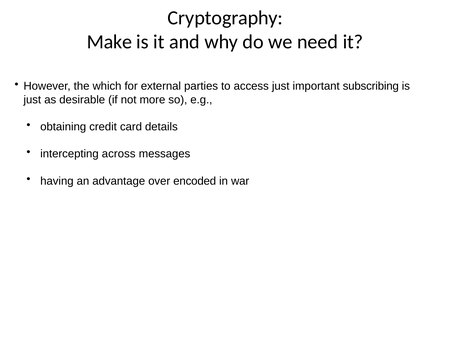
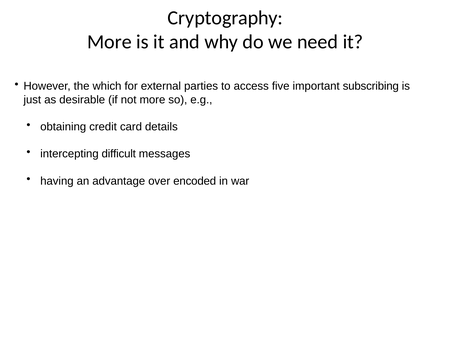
Make: Make -> More (109, 42)
access just: just -> five (281, 86)
across: across -> difficult (119, 154)
